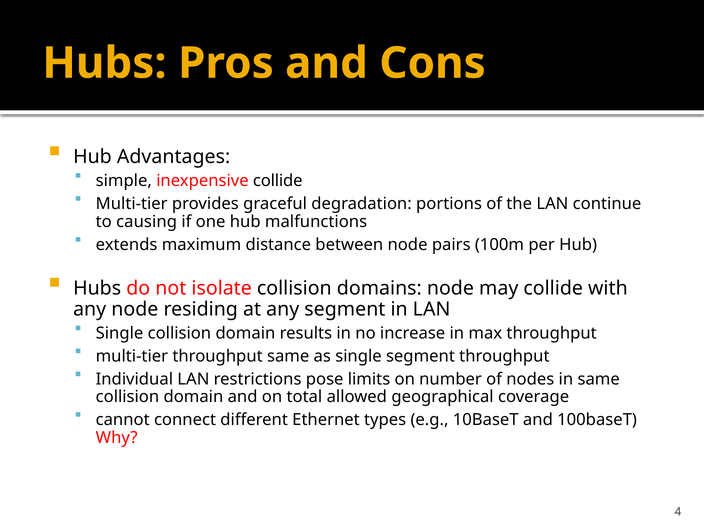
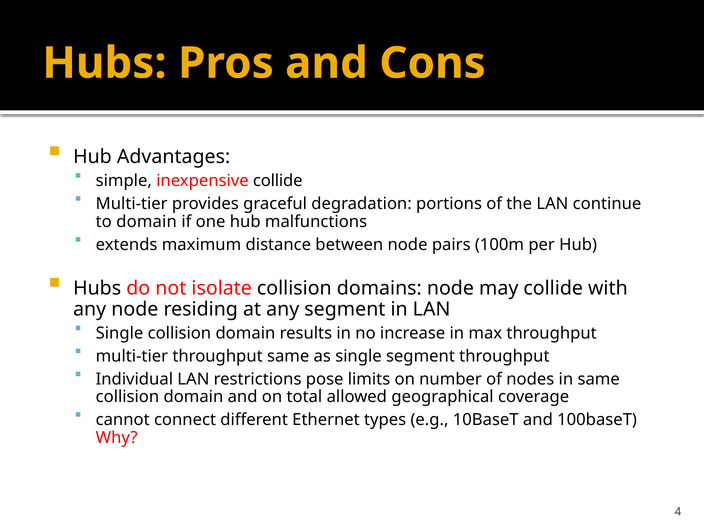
to causing: causing -> domain (147, 222)
